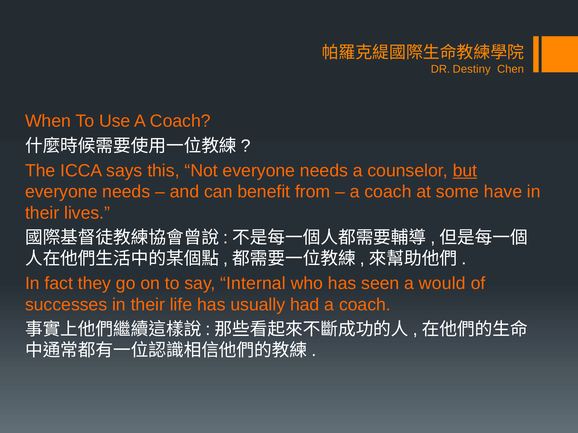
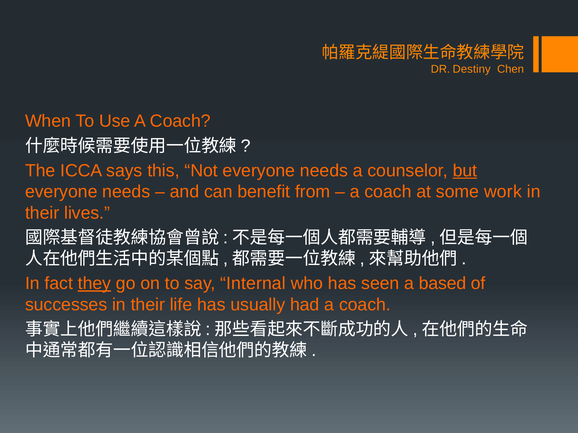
have: have -> work (503, 192)
they underline: none -> present (94, 284)
would: would -> based (443, 284)
